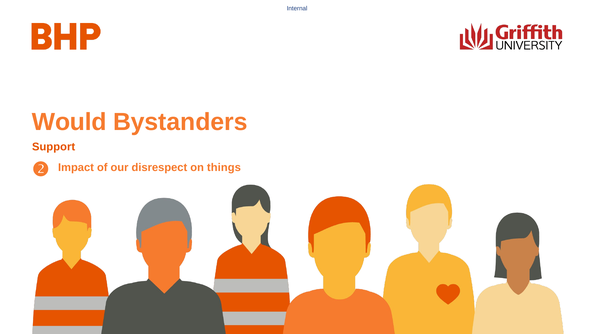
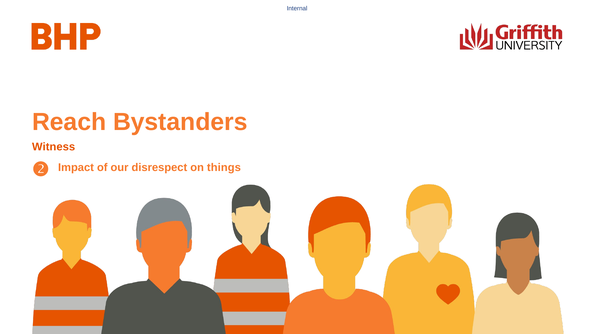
Would: Would -> Reach (69, 122)
Support: Support -> Witness (54, 147)
